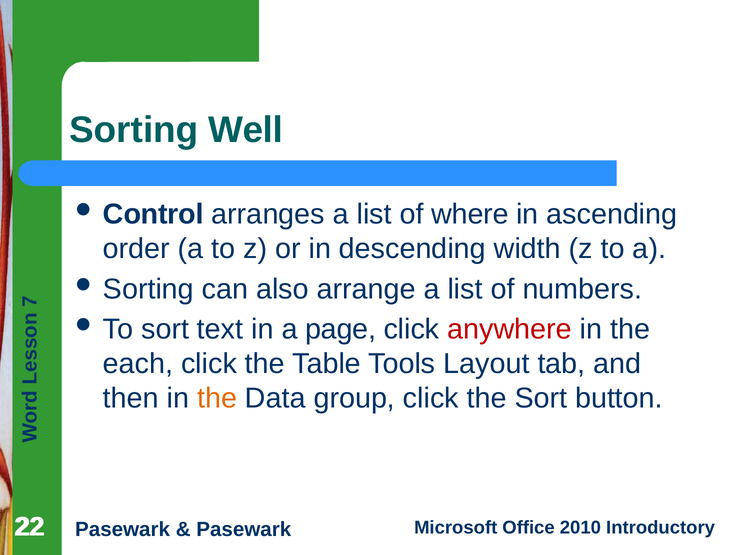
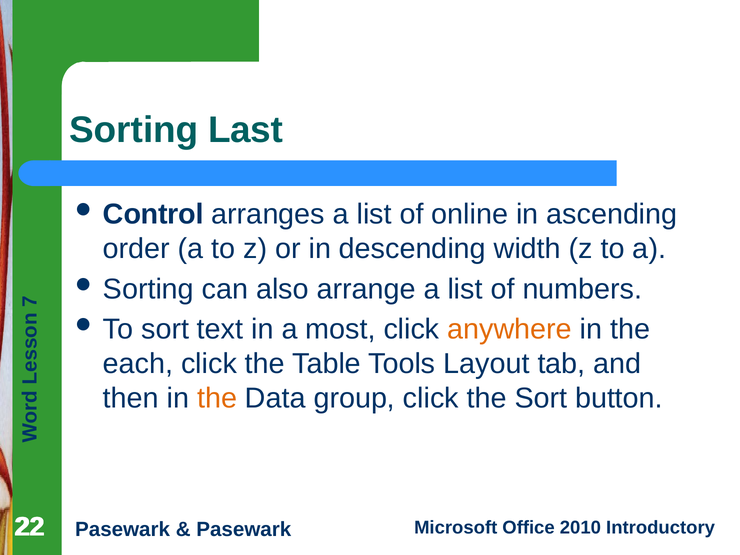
Well: Well -> Last (245, 130)
where: where -> online (470, 214)
page: page -> most (341, 329)
anywhere colour: red -> orange (510, 329)
